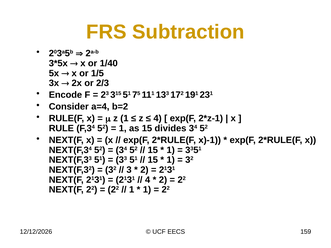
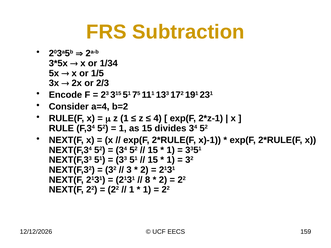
1/40: 1/40 -> 1/34 (109, 63)
4: 4 -> 8 (148, 180)
